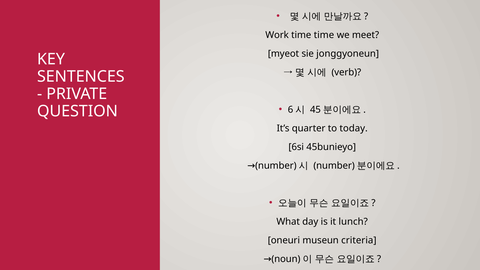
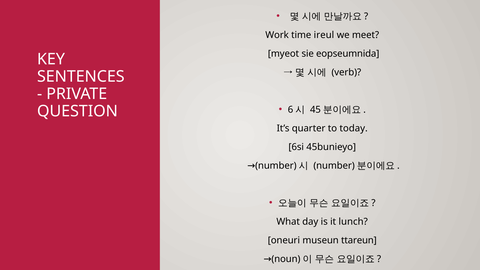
time time: time -> ireul (324, 35)
jonggyoneun: jonggyoneun -> eopseumnida (348, 54)
criteria: criteria -> ttareun (359, 240)
